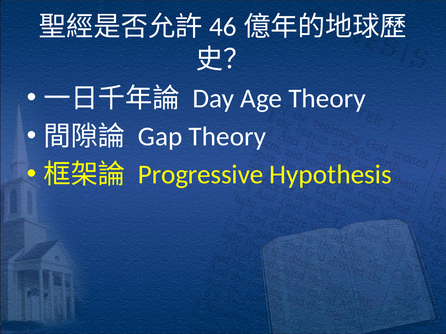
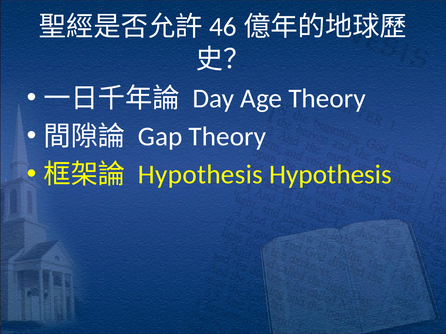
Progressive: Progressive -> Hypothesis (200, 175)
